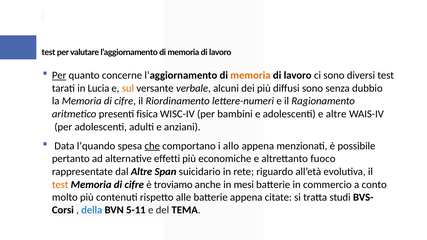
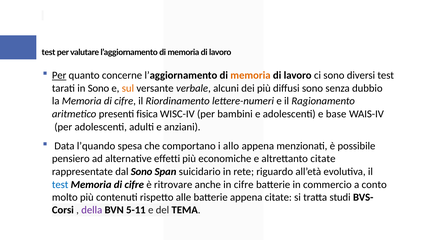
in Lucia: Lucia -> Sono (98, 88)
e altre: altre -> base (336, 114)
che underline: present -> none (152, 146)
pertanto: pertanto -> pensiero (71, 159)
altrettanto fuoco: fuoco -> citate (323, 159)
dal Altre: Altre -> Sono (142, 172)
test colour: orange -> blue (60, 185)
troviamo: troviamo -> ritrovare (173, 185)
in mesi: mesi -> cifre (244, 185)
della colour: blue -> purple (92, 210)
